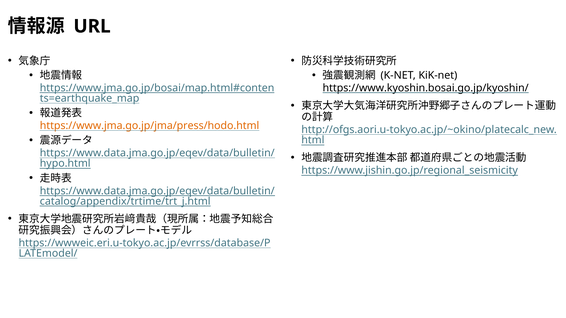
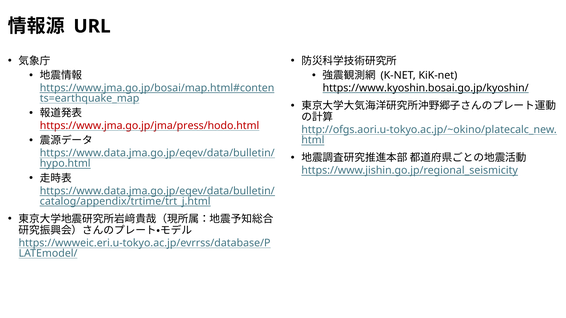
https://www.jma.go.jp/jma/press/hodo.html colour: orange -> red (150, 126)
